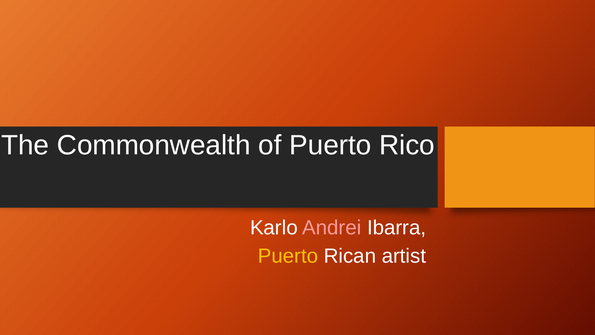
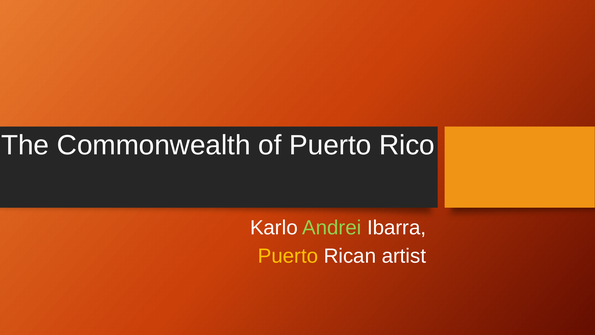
Andrei colour: pink -> light green (332, 228)
